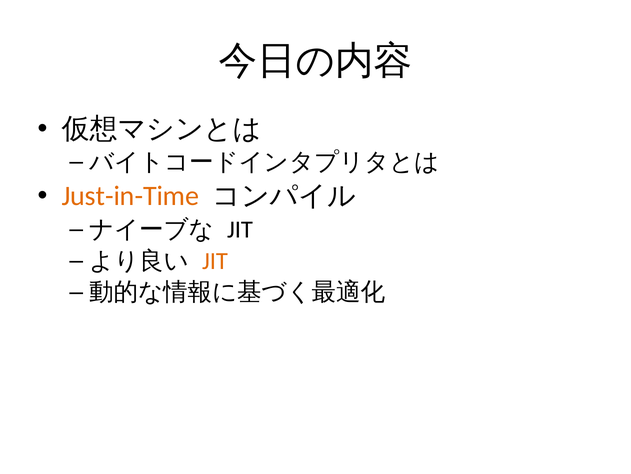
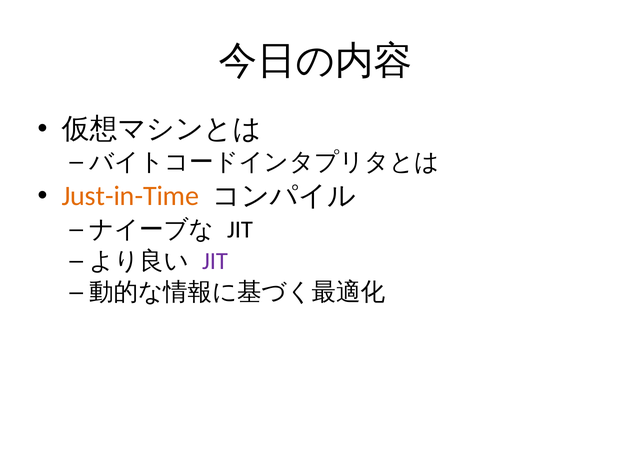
JIT colour: orange -> purple (215, 261)
